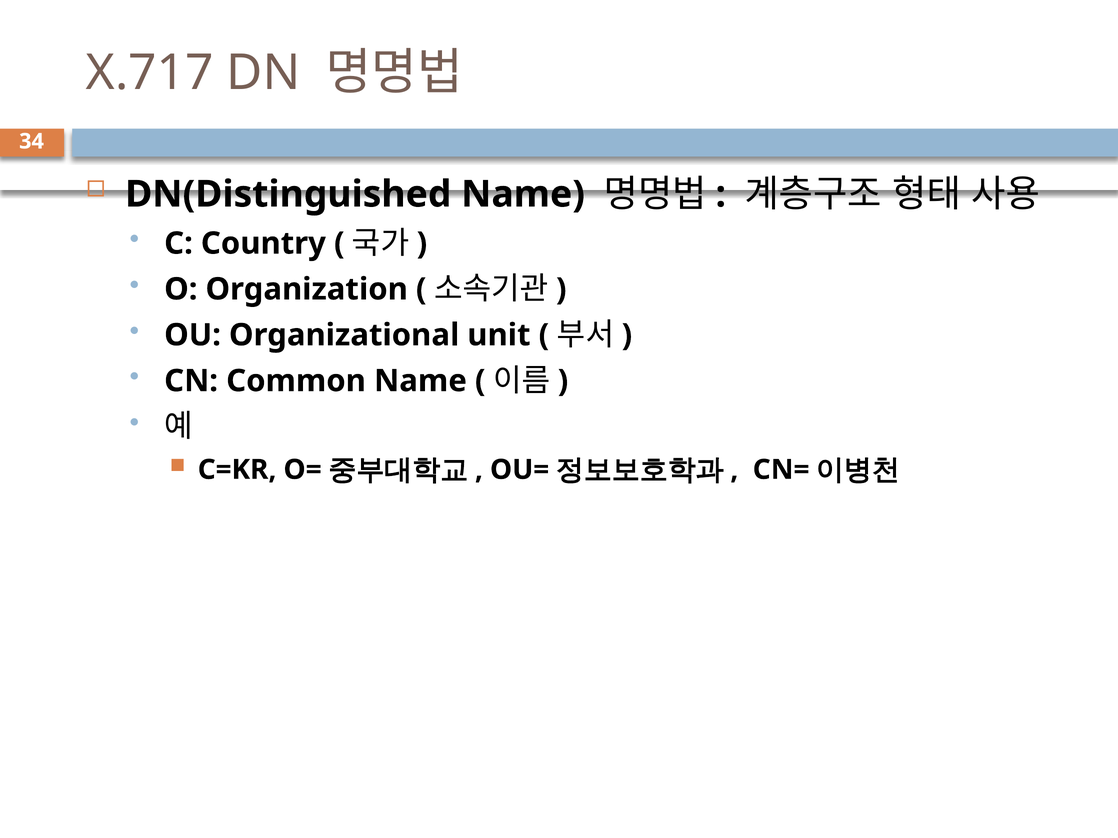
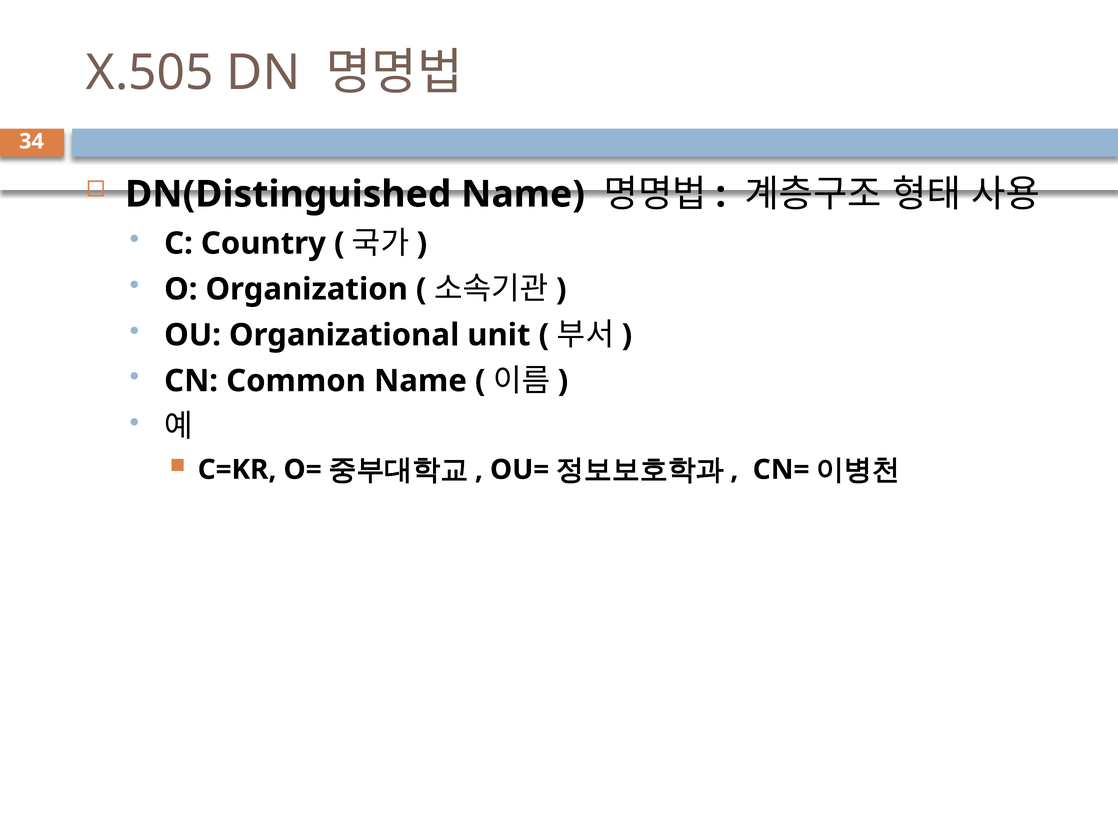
X.717: X.717 -> X.505 (150, 73)
